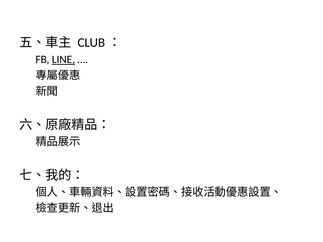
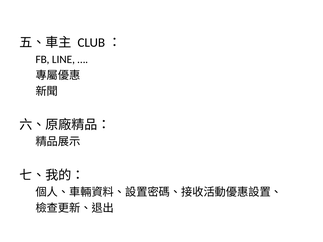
LINE underline: present -> none (63, 60)
